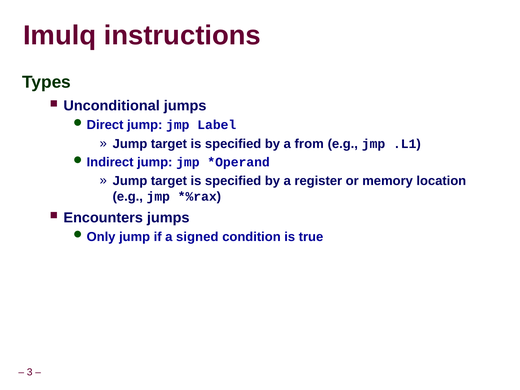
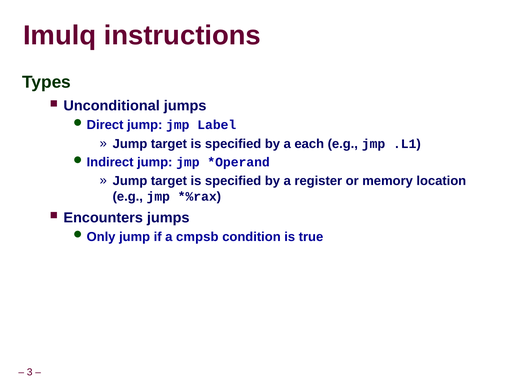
from: from -> each (309, 144)
signed: signed -> cmpsb (197, 237)
